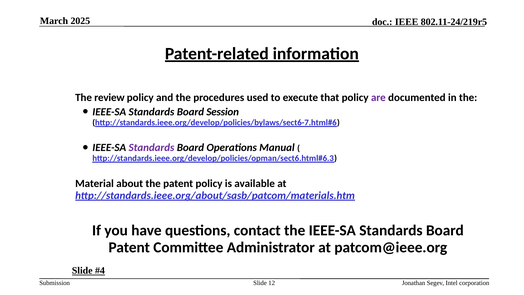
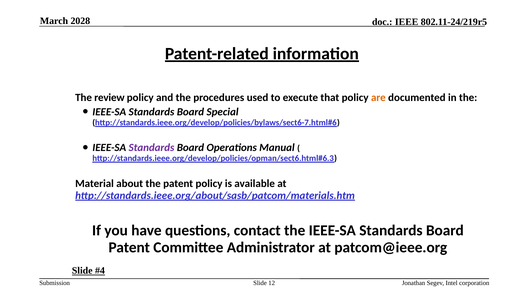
2025: 2025 -> 2028 (80, 21)
are colour: purple -> orange (378, 98)
Session: Session -> Special (223, 112)
